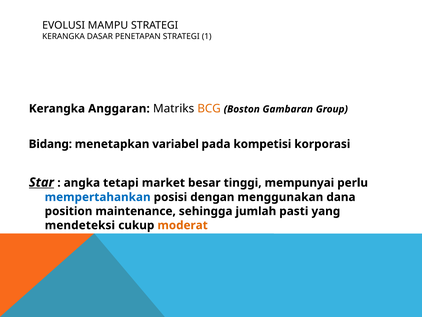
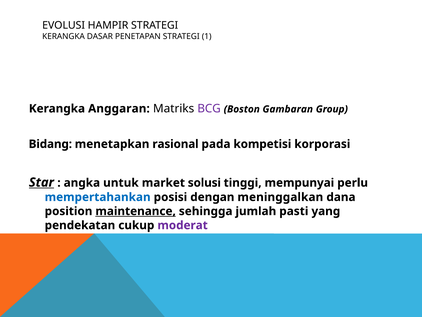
MAMPU: MAMPU -> HAMPIR (108, 25)
BCG colour: orange -> purple (209, 108)
variabel: variabel -> rasional (176, 144)
tetapi: tetapi -> untuk (121, 183)
besar: besar -> solusi (204, 183)
menggunakan: menggunakan -> meninggalkan (280, 197)
maintenance underline: none -> present (136, 211)
mendeteksi: mendeteksi -> pendekatan (80, 225)
moderat colour: orange -> purple (183, 225)
